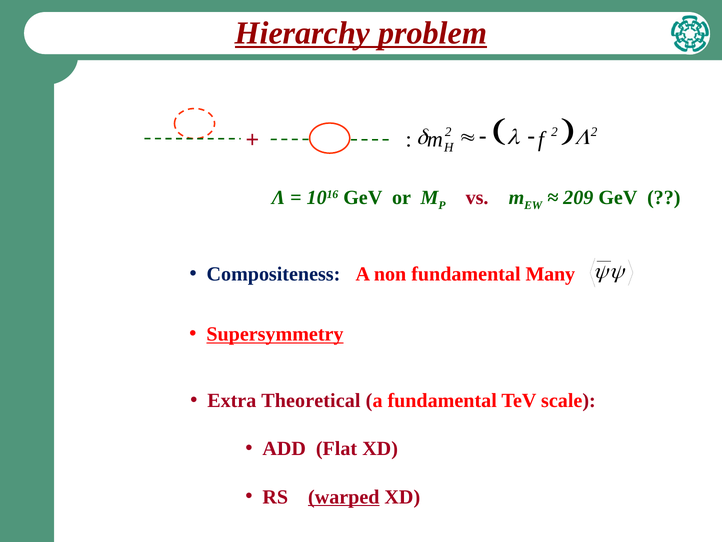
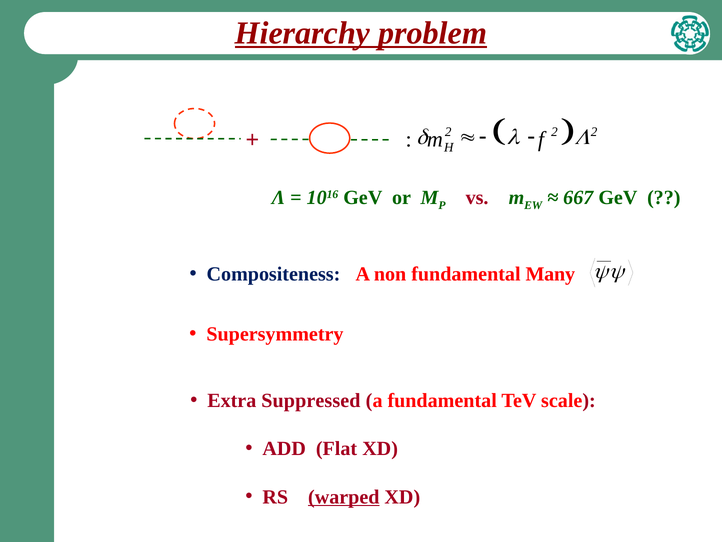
209: 209 -> 667 (578, 197)
Supersymmetry underline: present -> none (275, 334)
Theoretical: Theoretical -> Suppressed (311, 400)
